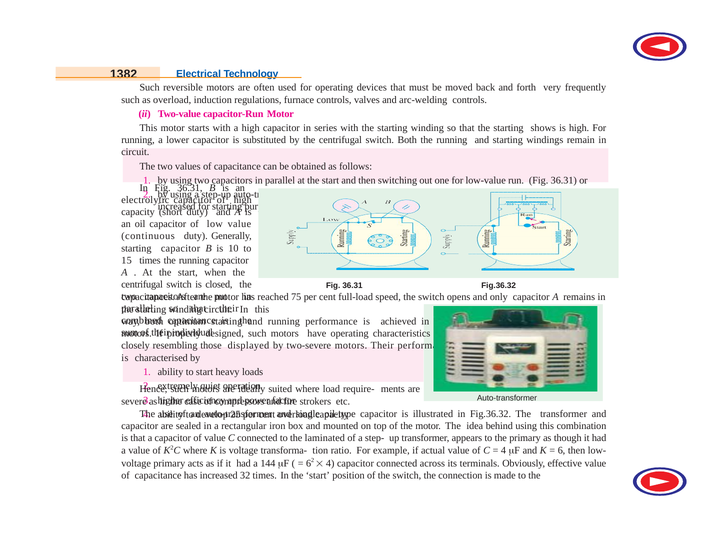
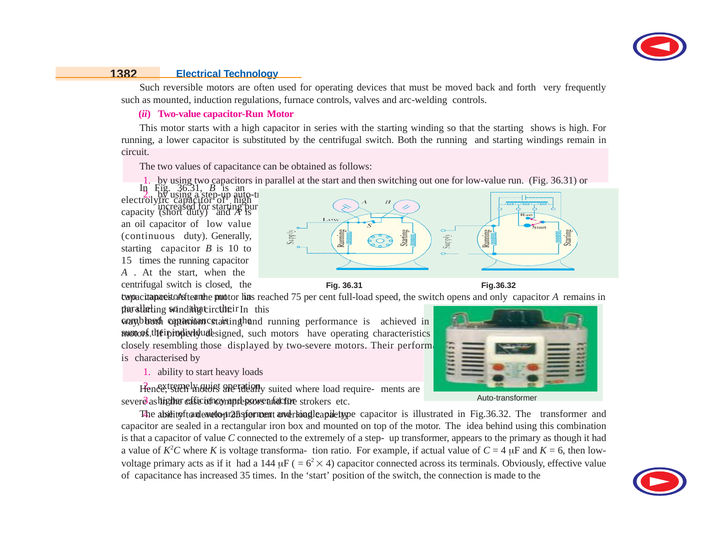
as overload: overload -> mounted (172, 100)
the laminated: laminated -> extremely (325, 438)
32: 32 -> 35 (245, 476)
